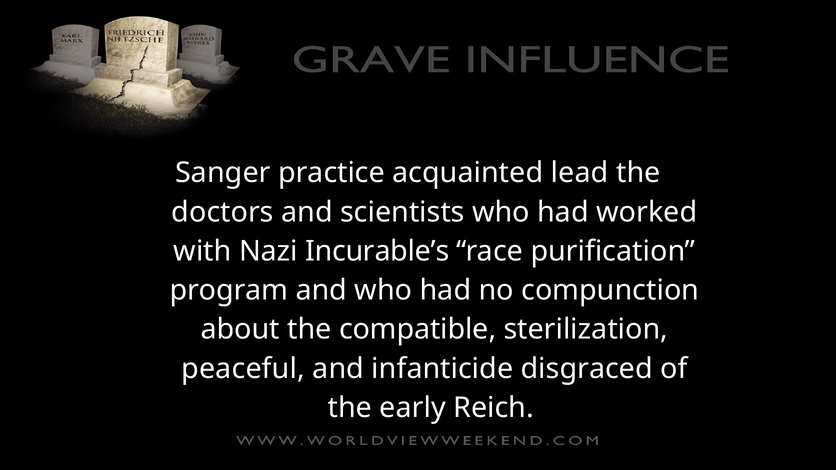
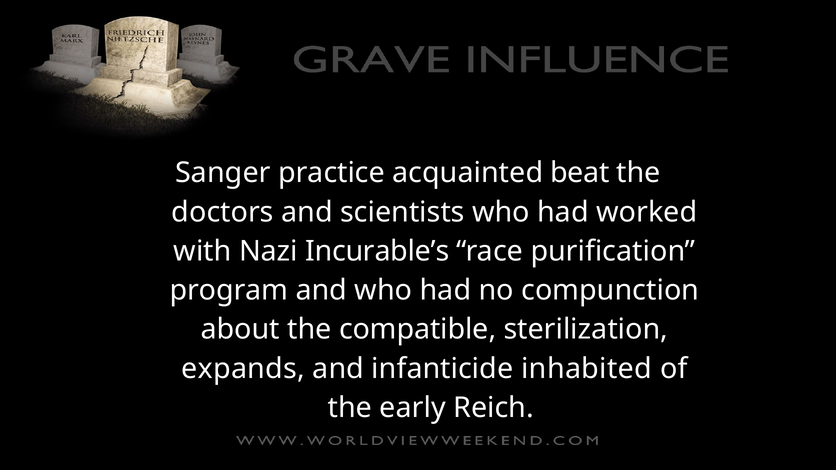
lead: lead -> beat (580, 173)
peaceful: peaceful -> expands (243, 369)
disgraced: disgraced -> inhabited (587, 369)
